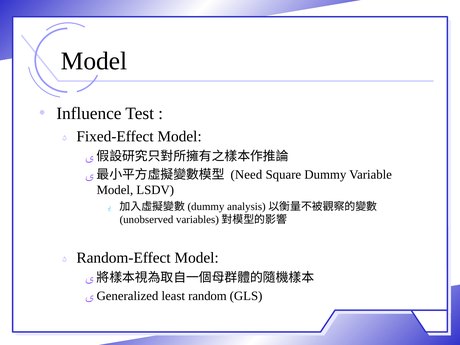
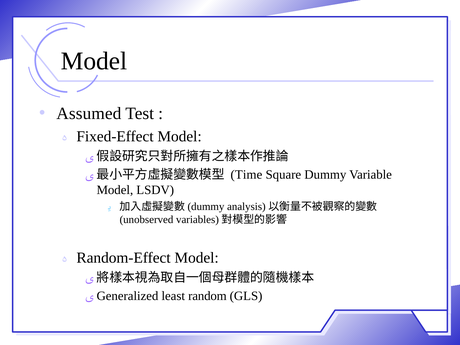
Influence: Influence -> Assumed (89, 114)
Need: Need -> Time (246, 175)
